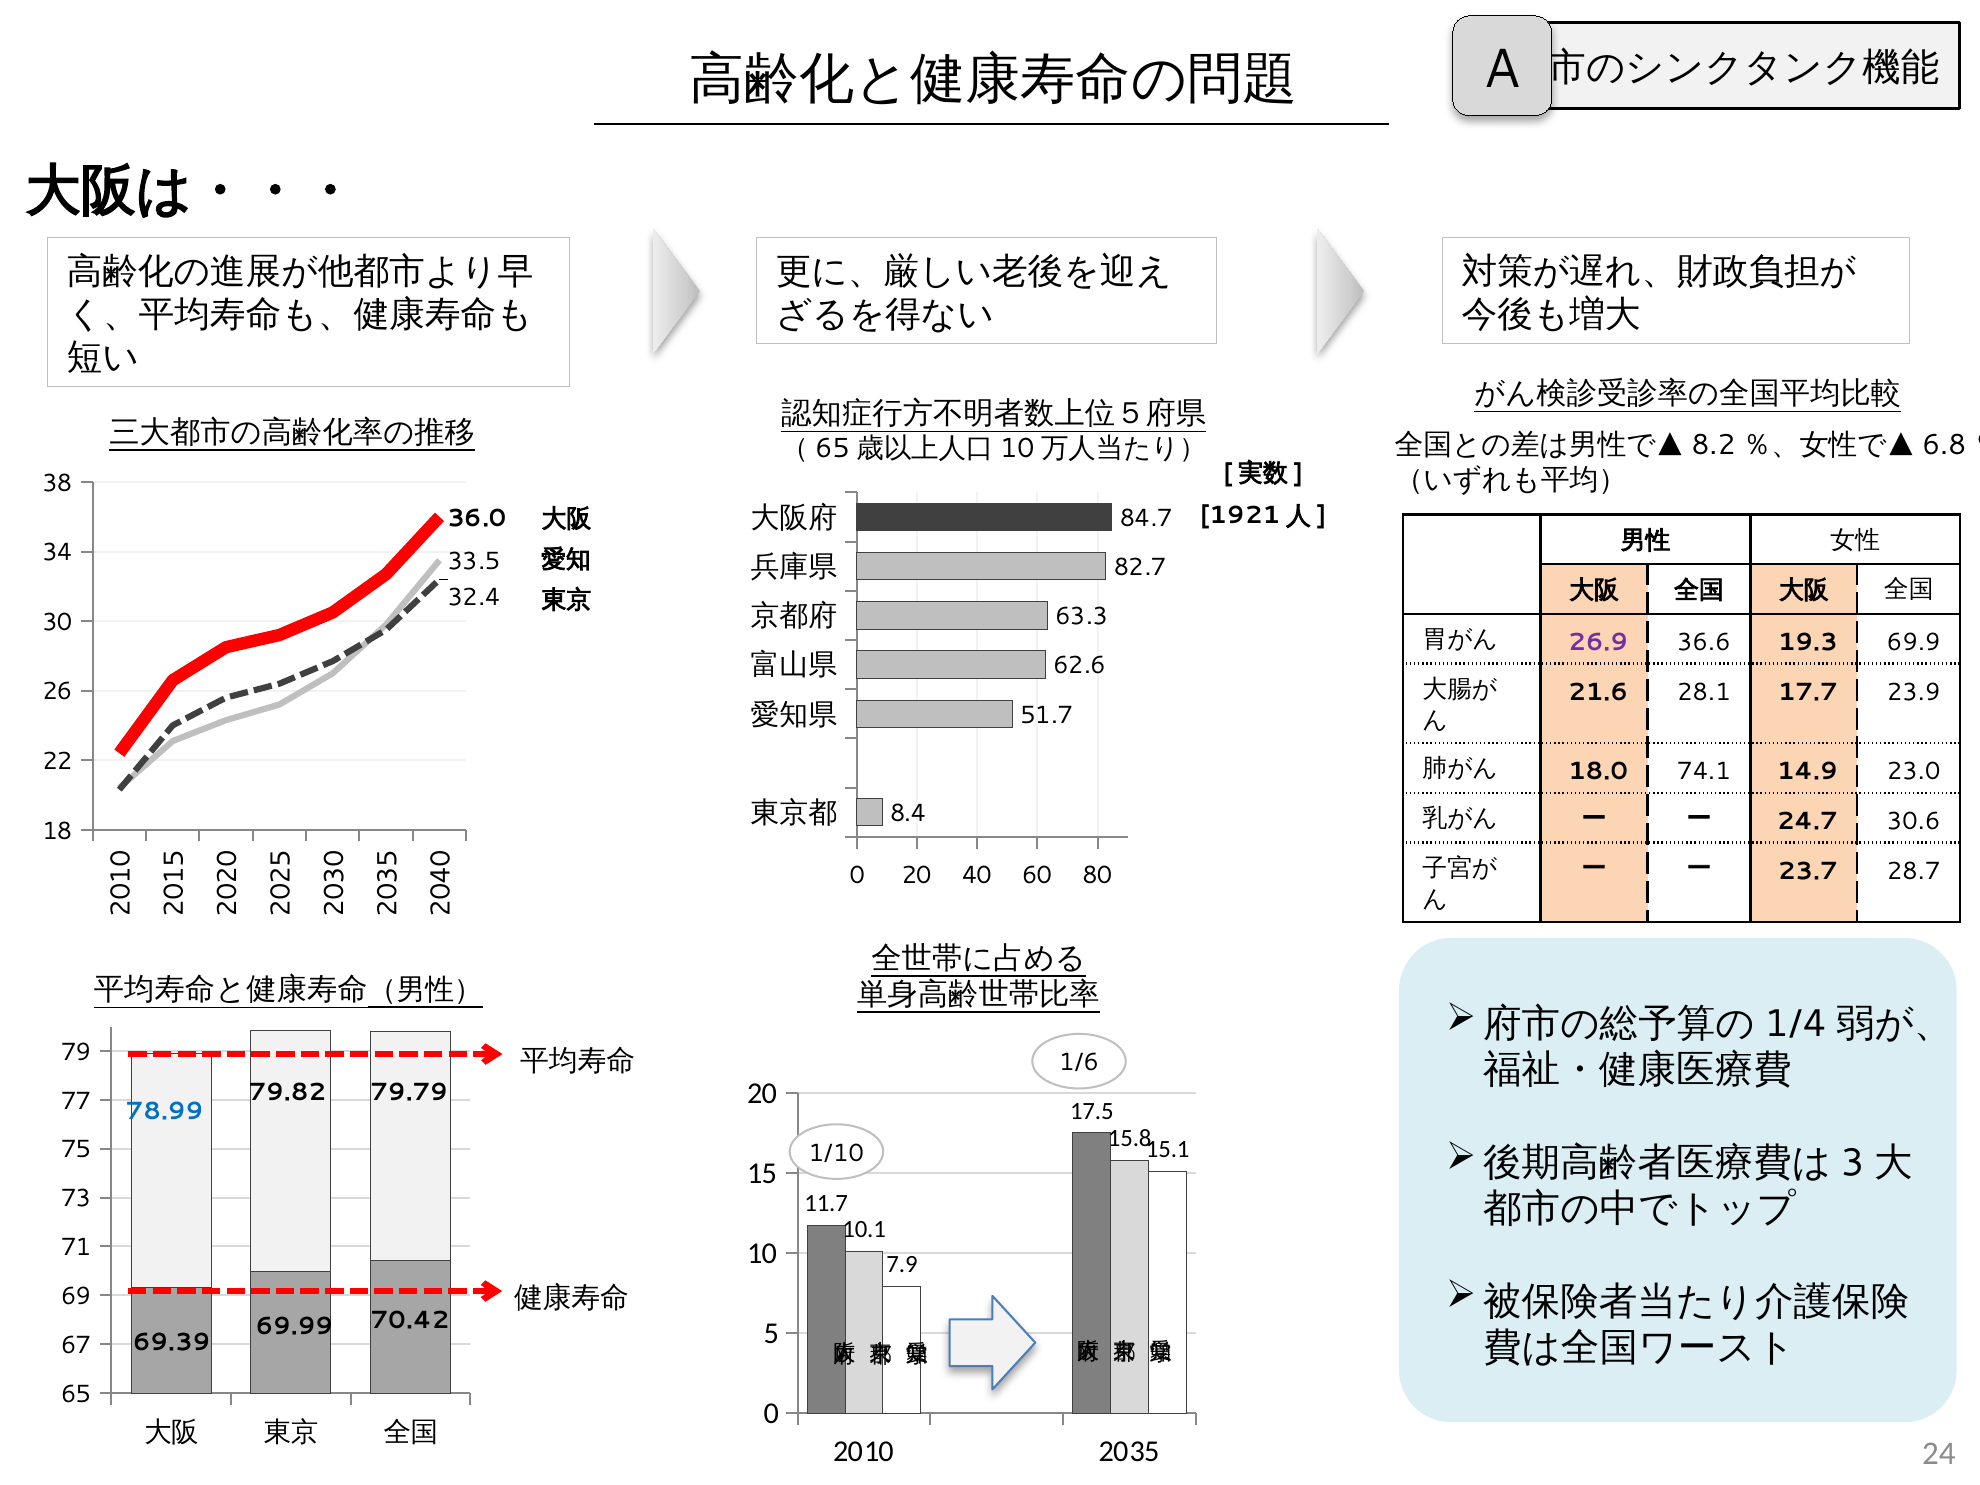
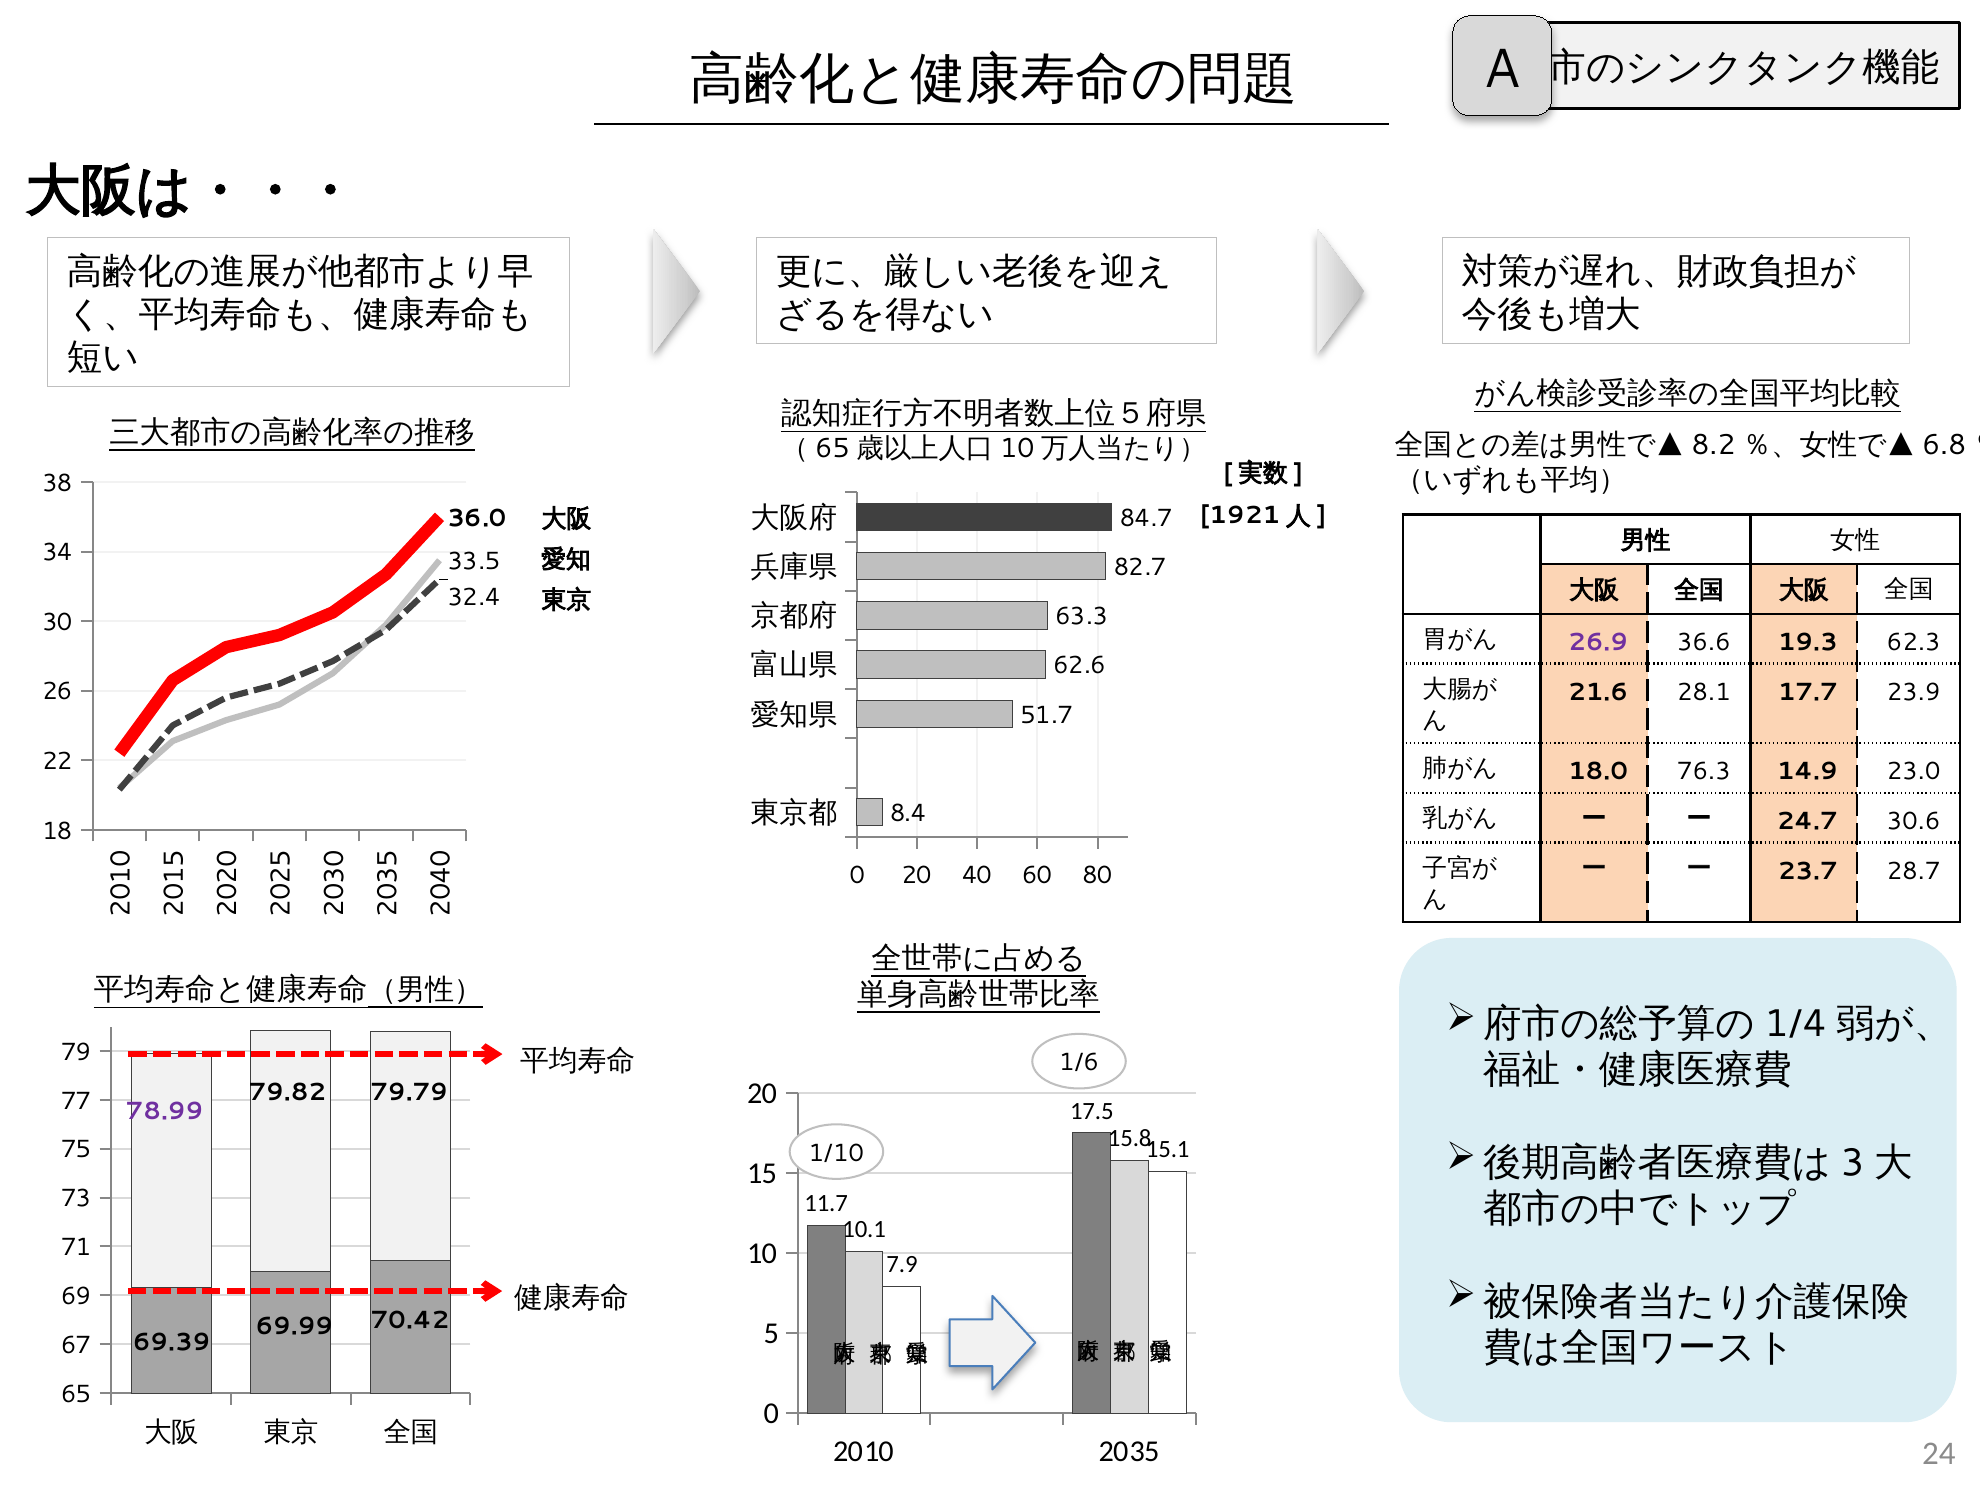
69.9: 69.9 -> 62.3 (1914, 643)
74.1: 74.1 -> 76.3 (1704, 772)
78.99 colour: blue -> purple (164, 1111)
